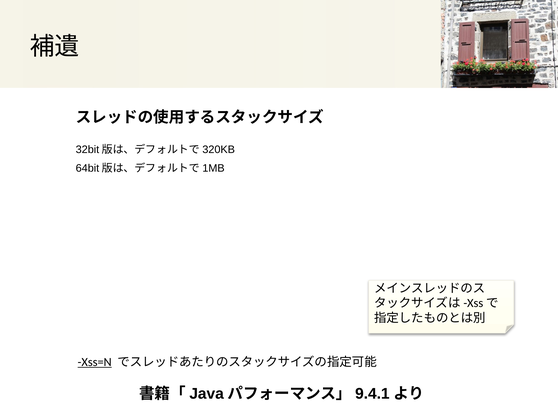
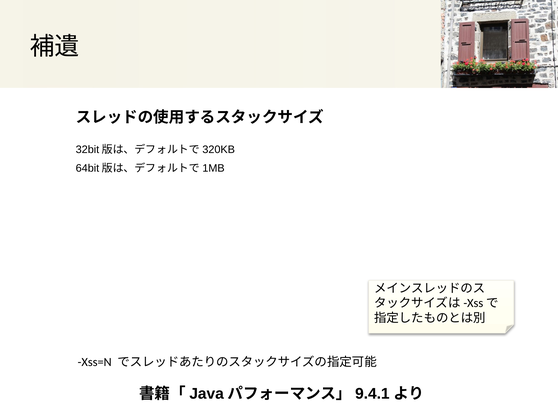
Xss=N underline: present -> none (95, 363)
